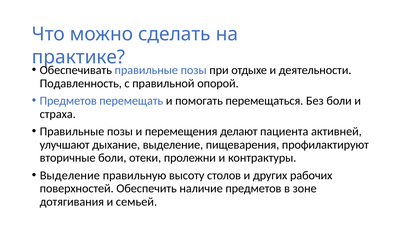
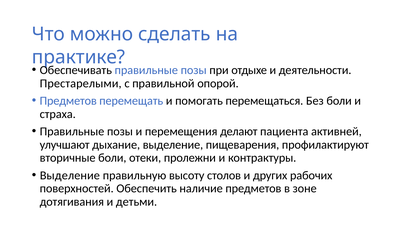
Подавленность: Подавленность -> Престарелыми (81, 83)
семьей: семьей -> детьми (137, 202)
